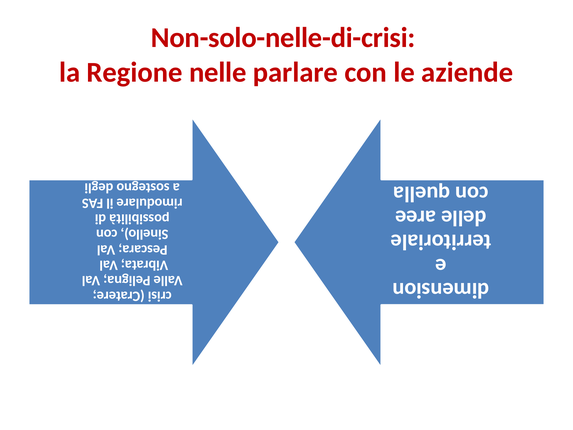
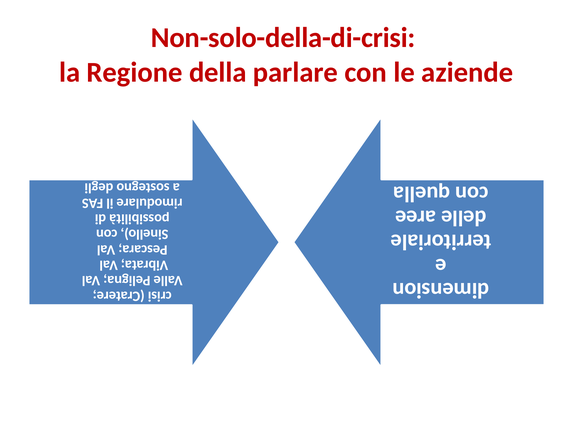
Non-solo-nelle-di-crisi: Non-solo-nelle-di-crisi -> Non-solo-della-di-crisi (283, 38)
nelle: nelle -> della (218, 72)
